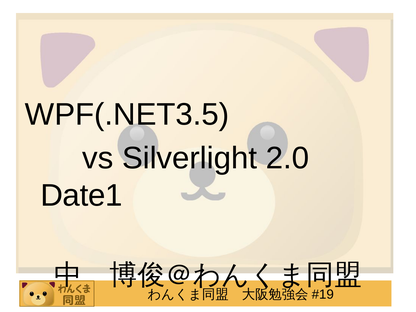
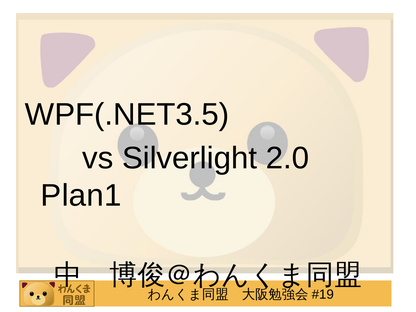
Date1: Date1 -> Plan1 (81, 196)
